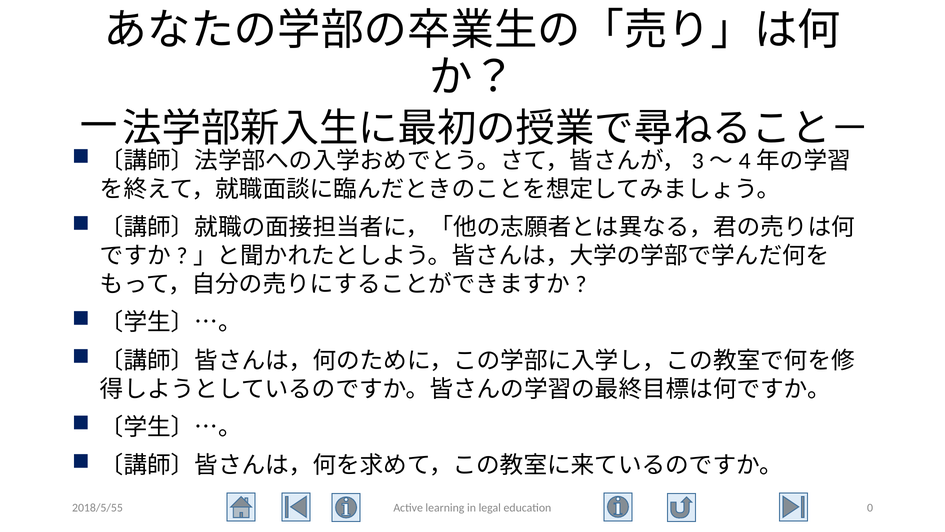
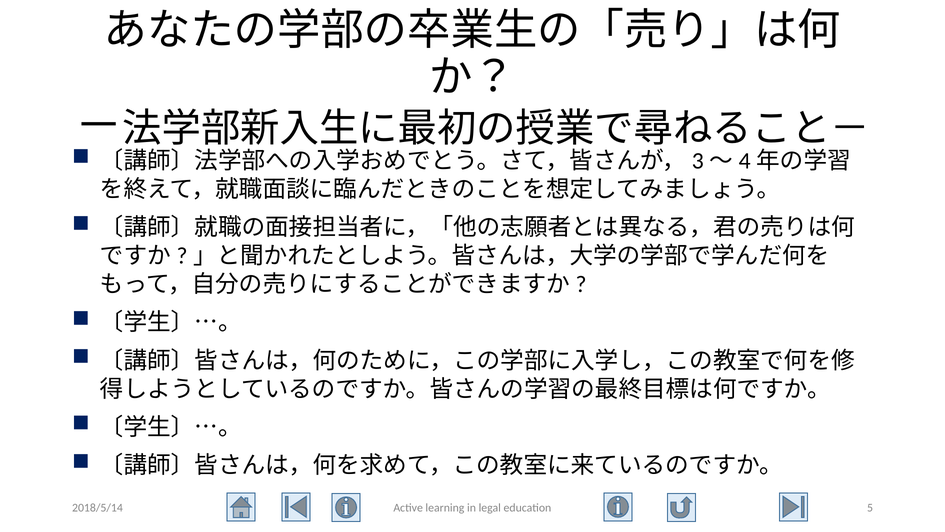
2018/5/55: 2018/5/55 -> 2018/5/14 (97, 508)
0: 0 -> 5 (870, 508)
